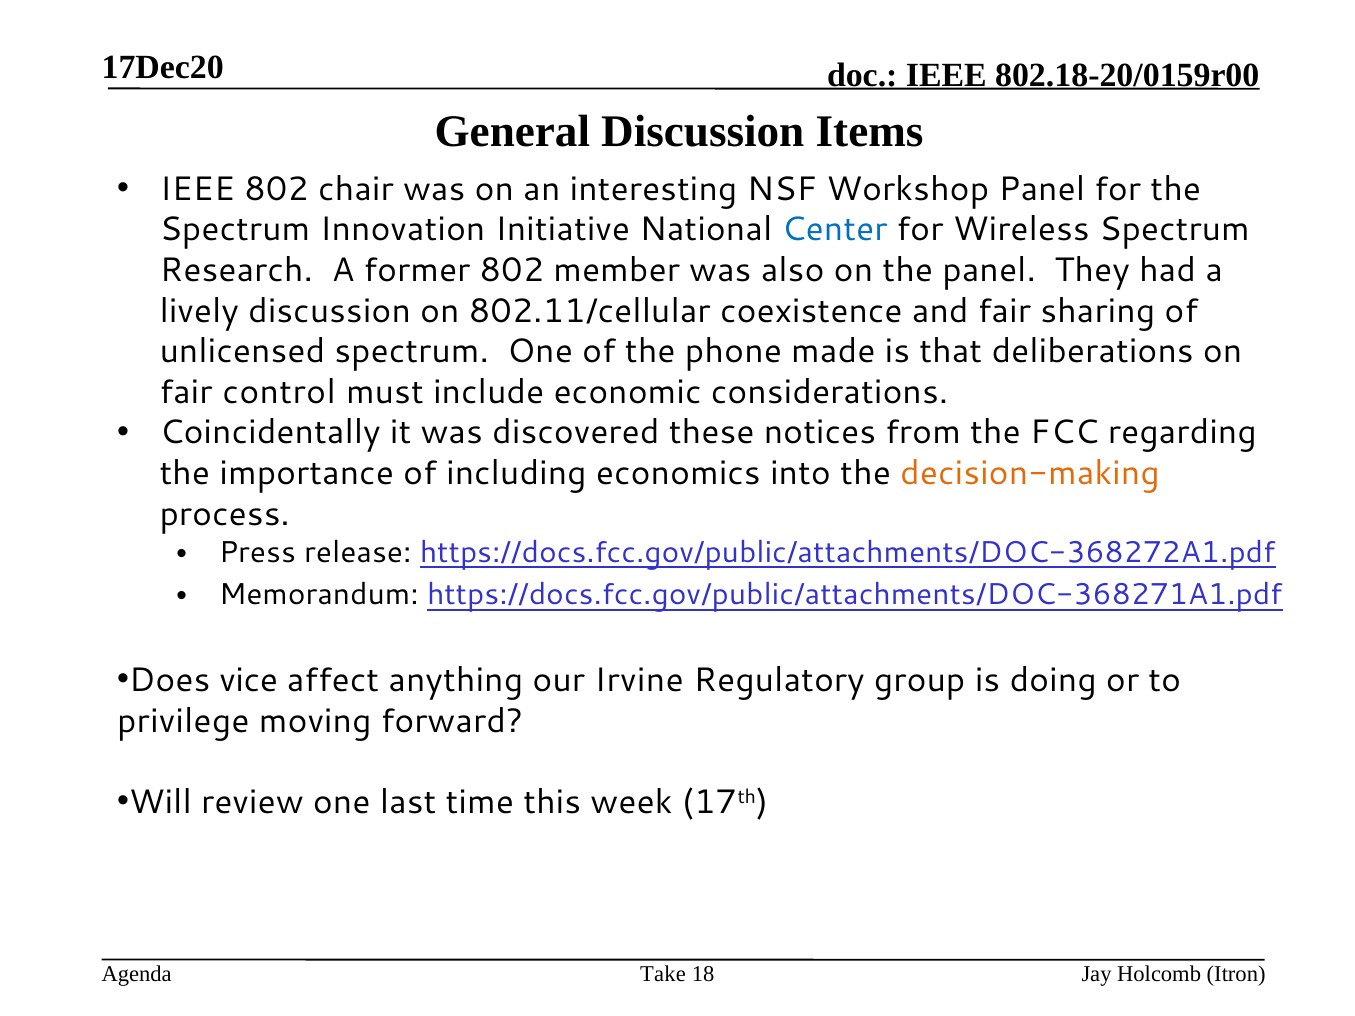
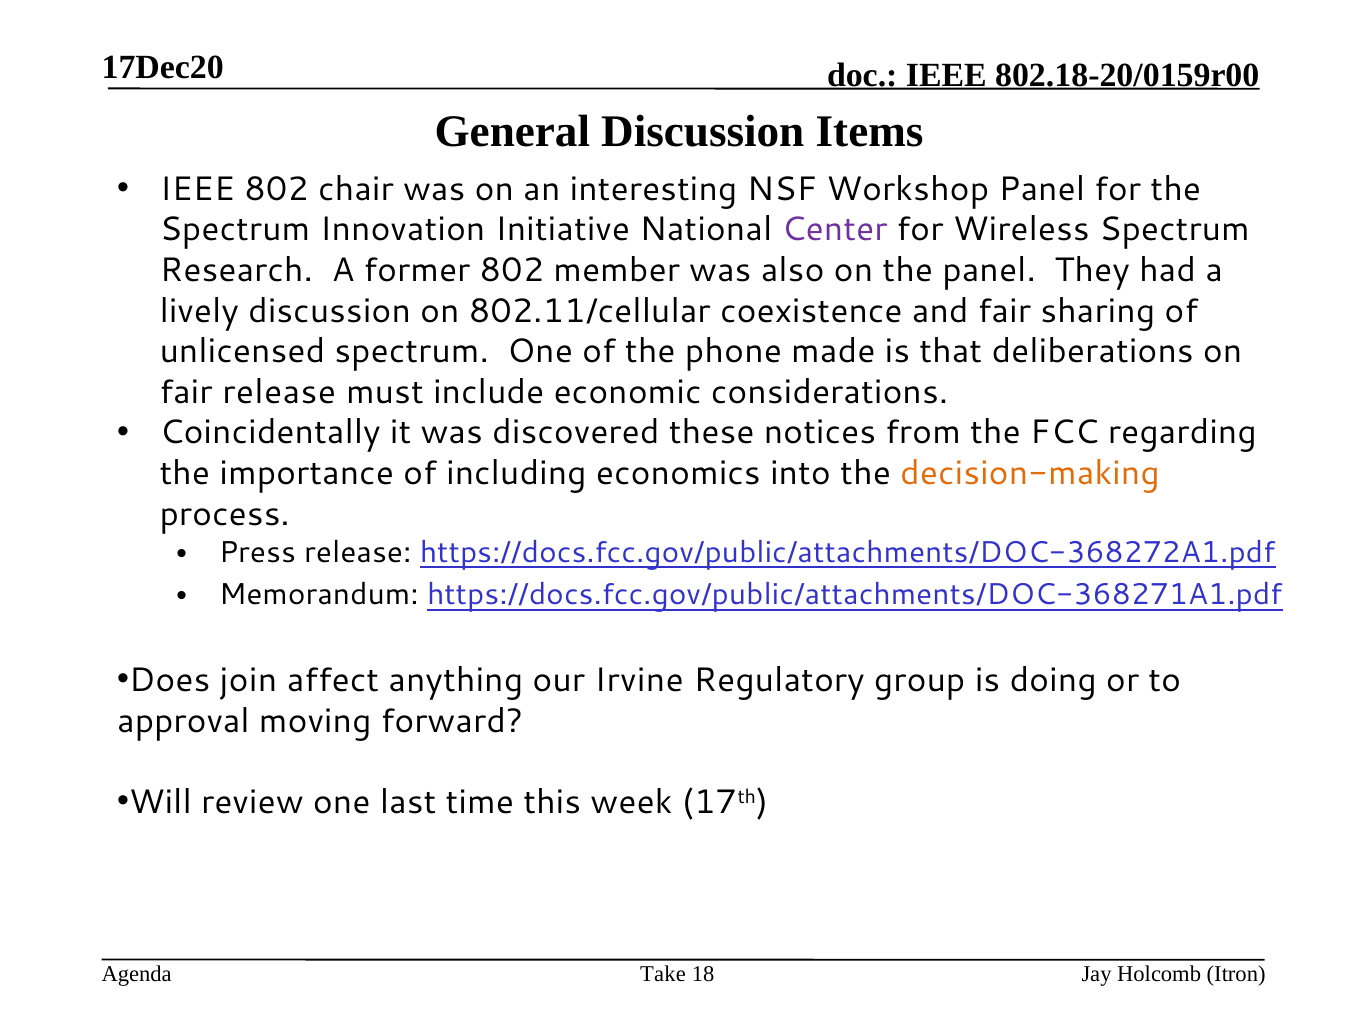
Center colour: blue -> purple (835, 230)
fair control: control -> release (279, 392)
vice: vice -> join (248, 680)
privilege: privilege -> approval (183, 721)
